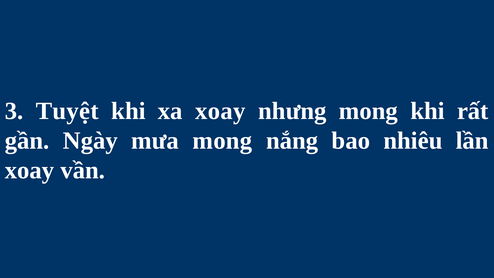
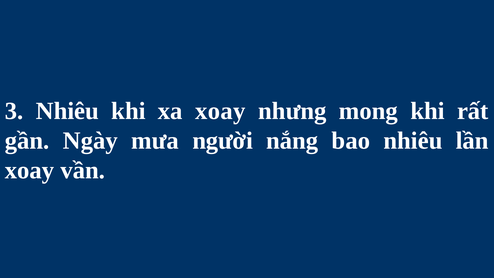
3 Tuyệt: Tuyệt -> Nhiêu (67, 111)
mưa mong: mong -> người (223, 141)
